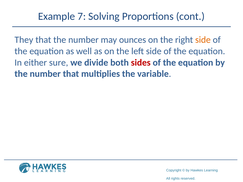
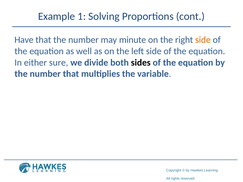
7: 7 -> 1 (82, 16)
They: They -> Have (24, 40)
ounces: ounces -> minute (133, 40)
sides colour: red -> black (141, 63)
